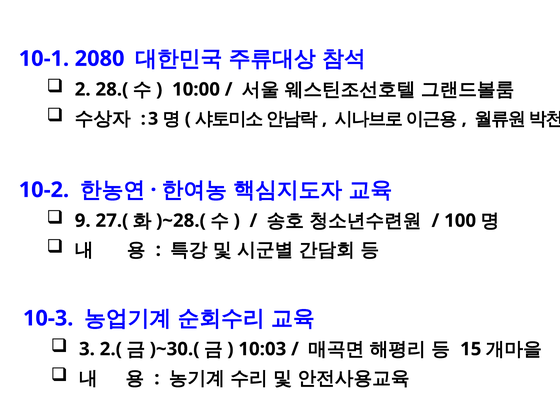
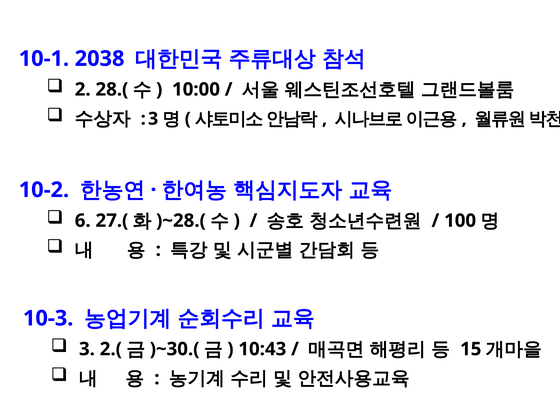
2080: 2080 -> 2038 (100, 59)
9: 9 -> 6 (83, 221)
10:03: 10:03 -> 10:43 (262, 349)
